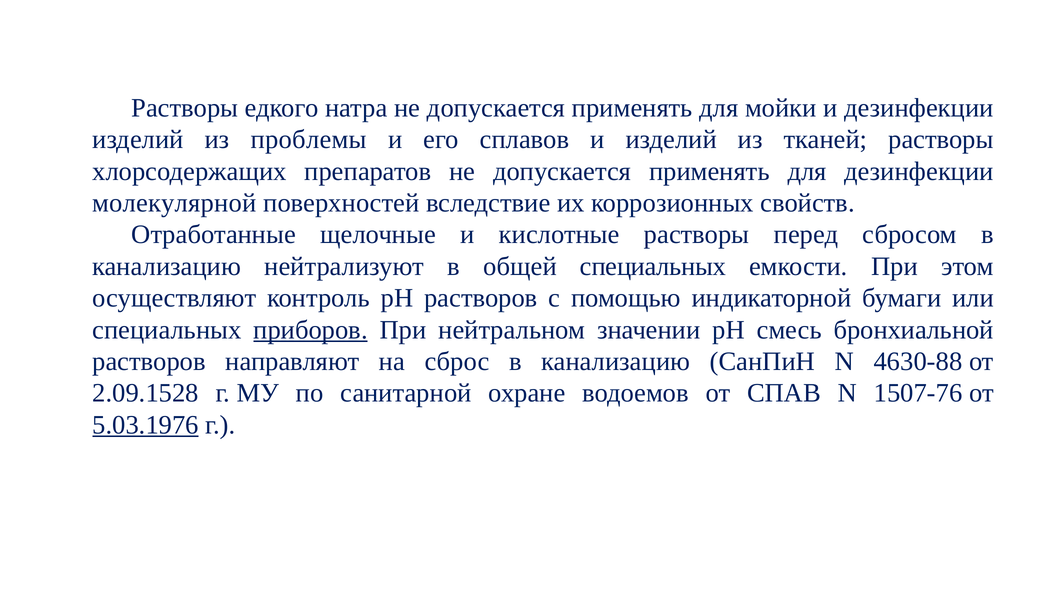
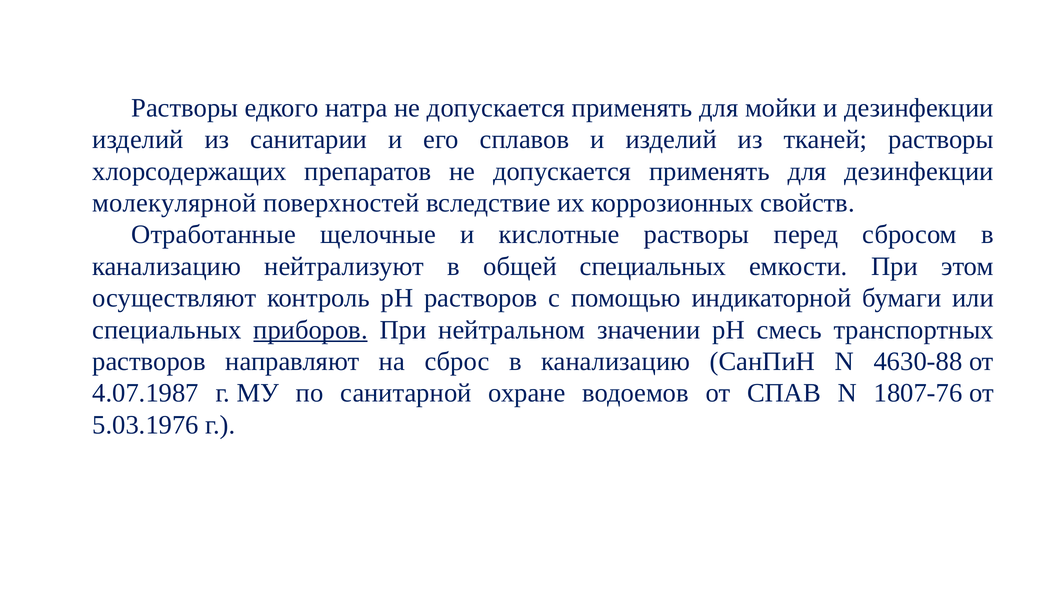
проблемы: проблемы -> санитарии (309, 140)
бронхиальной: бронхиальной -> транспортных (914, 330)
2.09.1528: 2.09.1528 -> 4.07.1987 (146, 394)
1507-76: 1507-76 -> 1807-76 (918, 394)
5.03.1976 underline: present -> none (146, 425)
